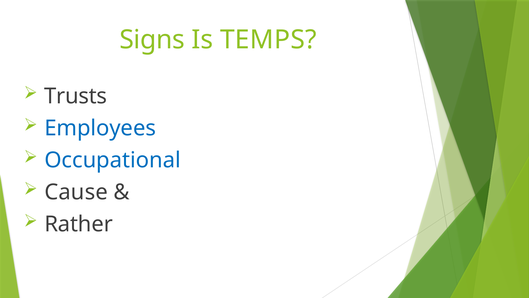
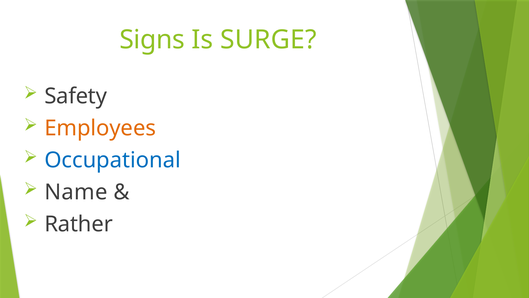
TEMPS: TEMPS -> SURGE (268, 40)
Trusts: Trusts -> Safety (76, 96)
Employees colour: blue -> orange (100, 128)
Cause: Cause -> Name (76, 192)
